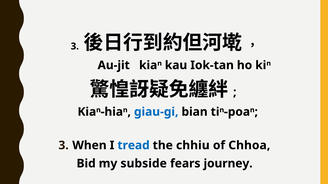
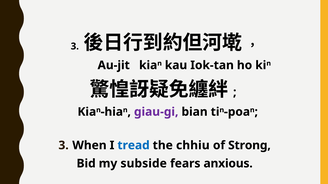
giau-gi colour: blue -> purple (156, 112)
Chhoa: Chhoa -> Strong (249, 146)
journey: journey -> anxious (228, 164)
